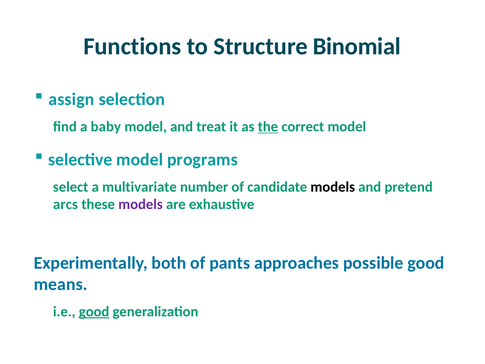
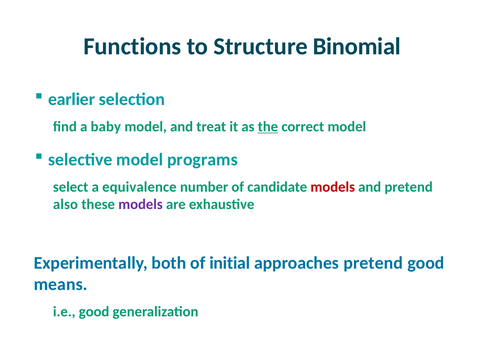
assign: assign -> earlier (72, 99)
multivariate: multivariate -> equivalence (139, 187)
models colour: black -> red (333, 187)
arcs: arcs -> also (65, 204)
pants: pants -> initial (230, 263)
approaches possible: possible -> pretend (373, 263)
good underline: present -> none (94, 311)
